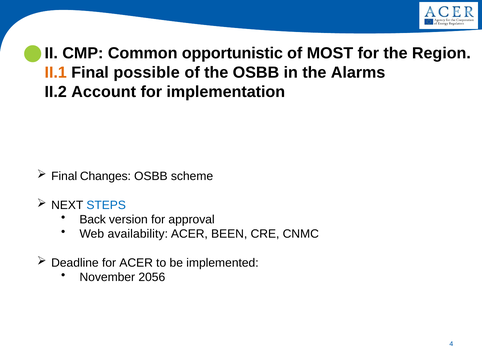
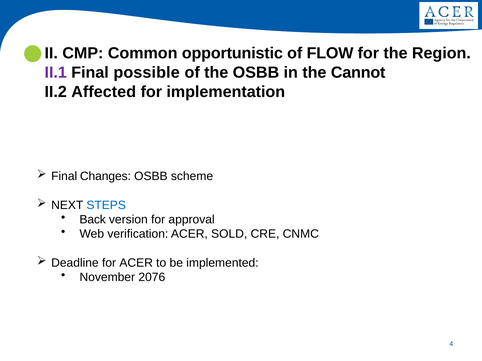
MOST: MOST -> FLOW (330, 53)
II.1 colour: orange -> purple (56, 73)
Alarms: Alarms -> Cannot (358, 73)
Account: Account -> Affected (104, 92)
availability: availability -> verification (138, 234)
BEEN: BEEN -> SOLD (229, 234)
2056: 2056 -> 2076 (152, 278)
